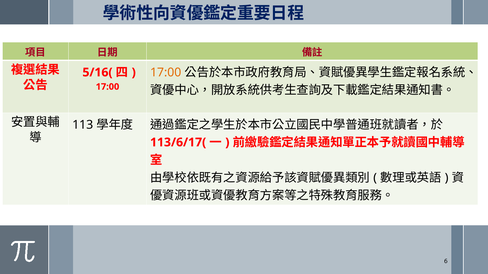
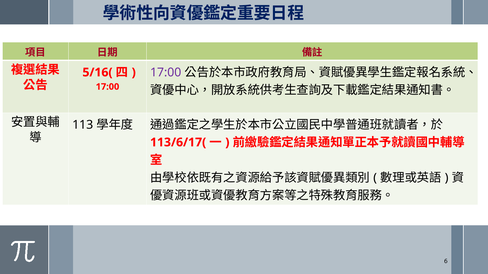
17:00 colour: orange -> purple (166, 73)
